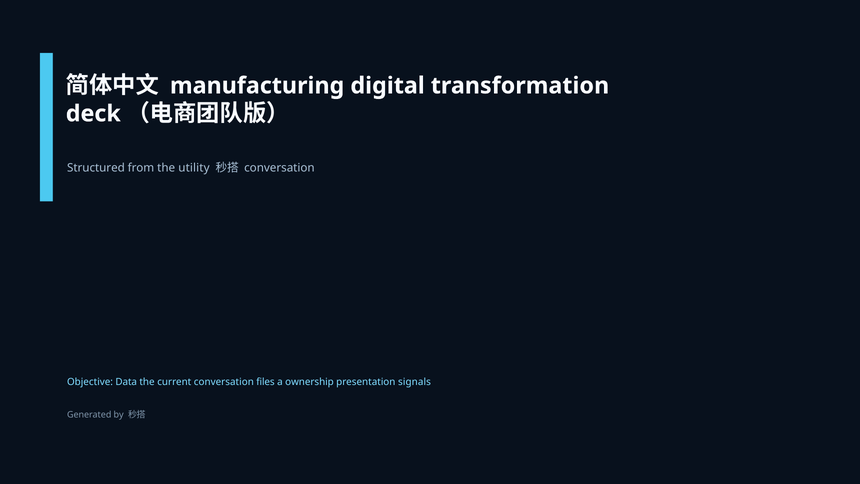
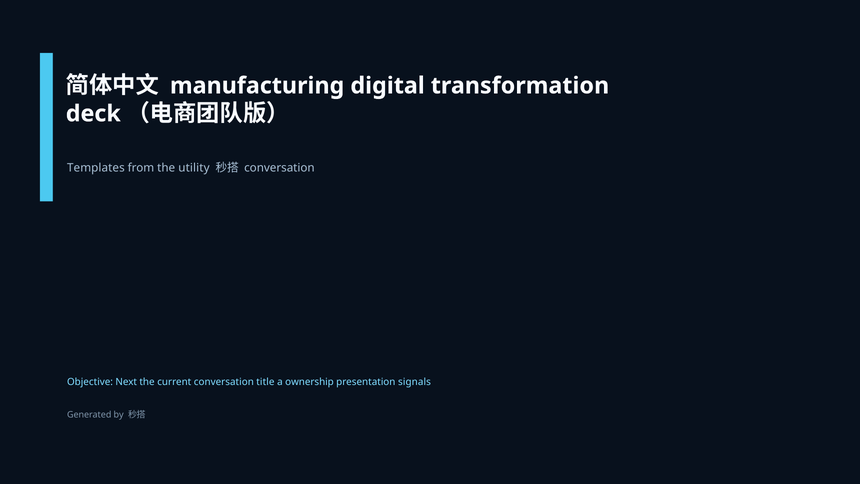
Structured: Structured -> Templates (96, 168)
Data: Data -> Next (126, 382)
files: files -> title (265, 382)
